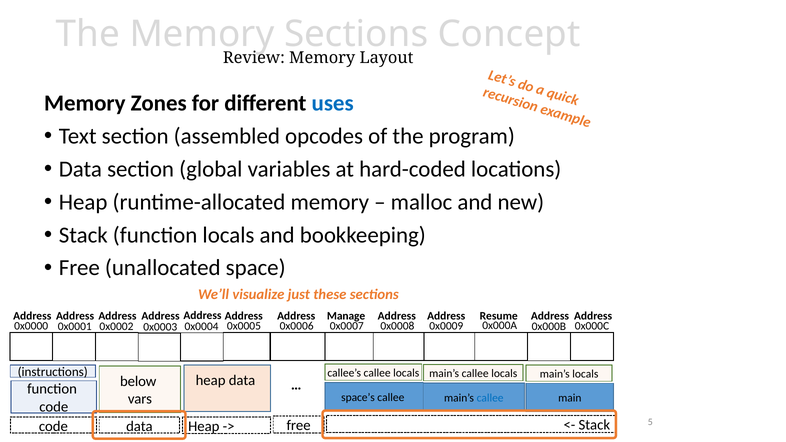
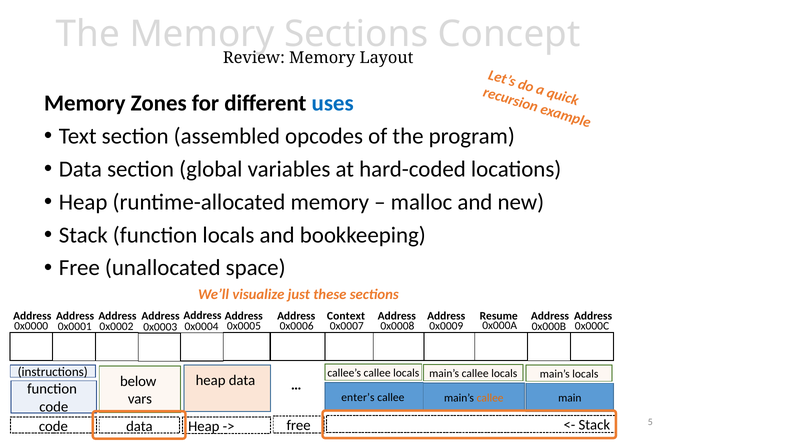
Manage: Manage -> Context (346, 316)
space’s: space’s -> enter’s (358, 397)
callee colour: blue -> orange (490, 398)
